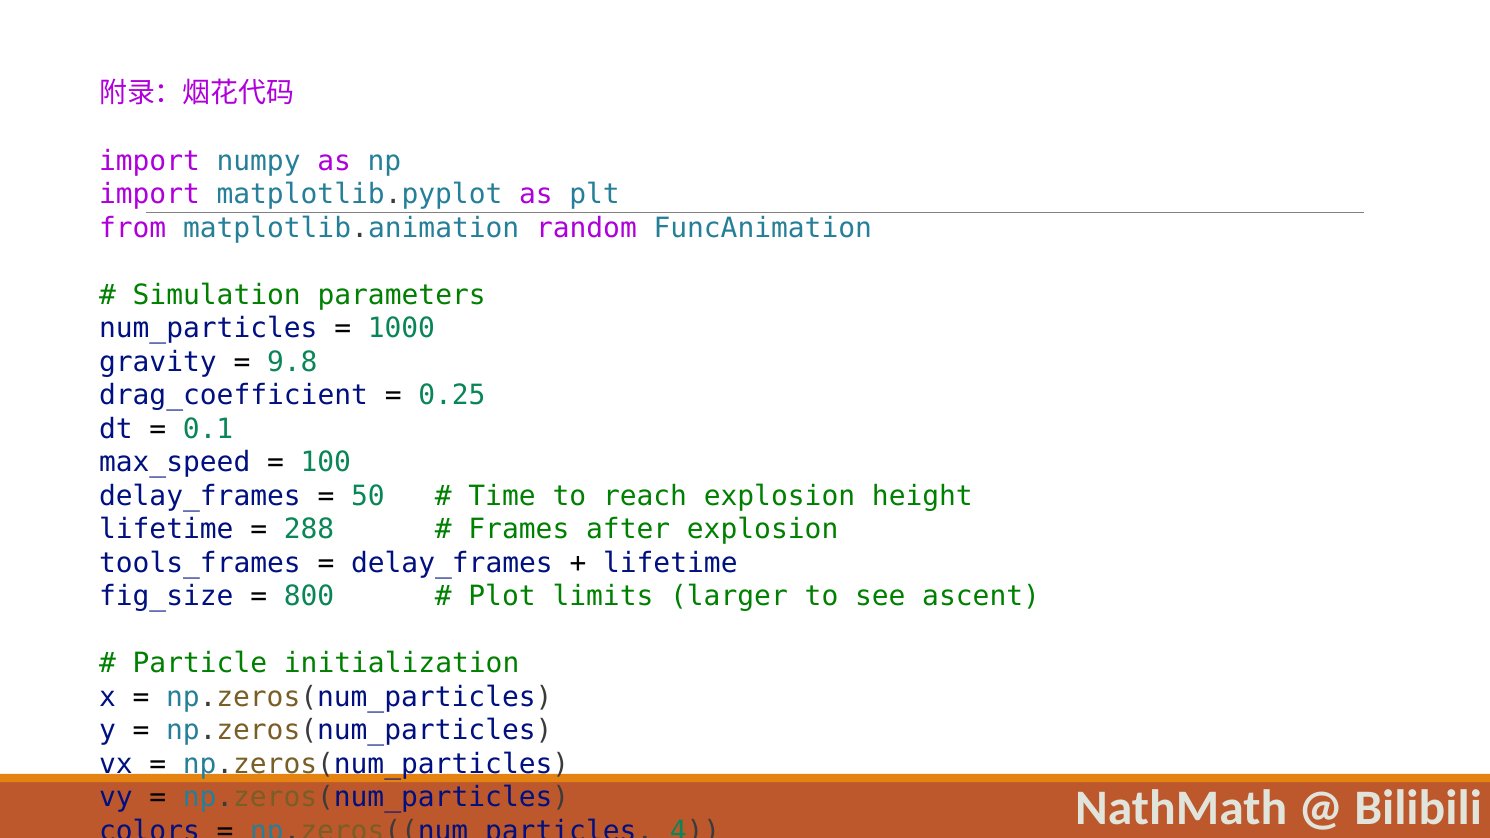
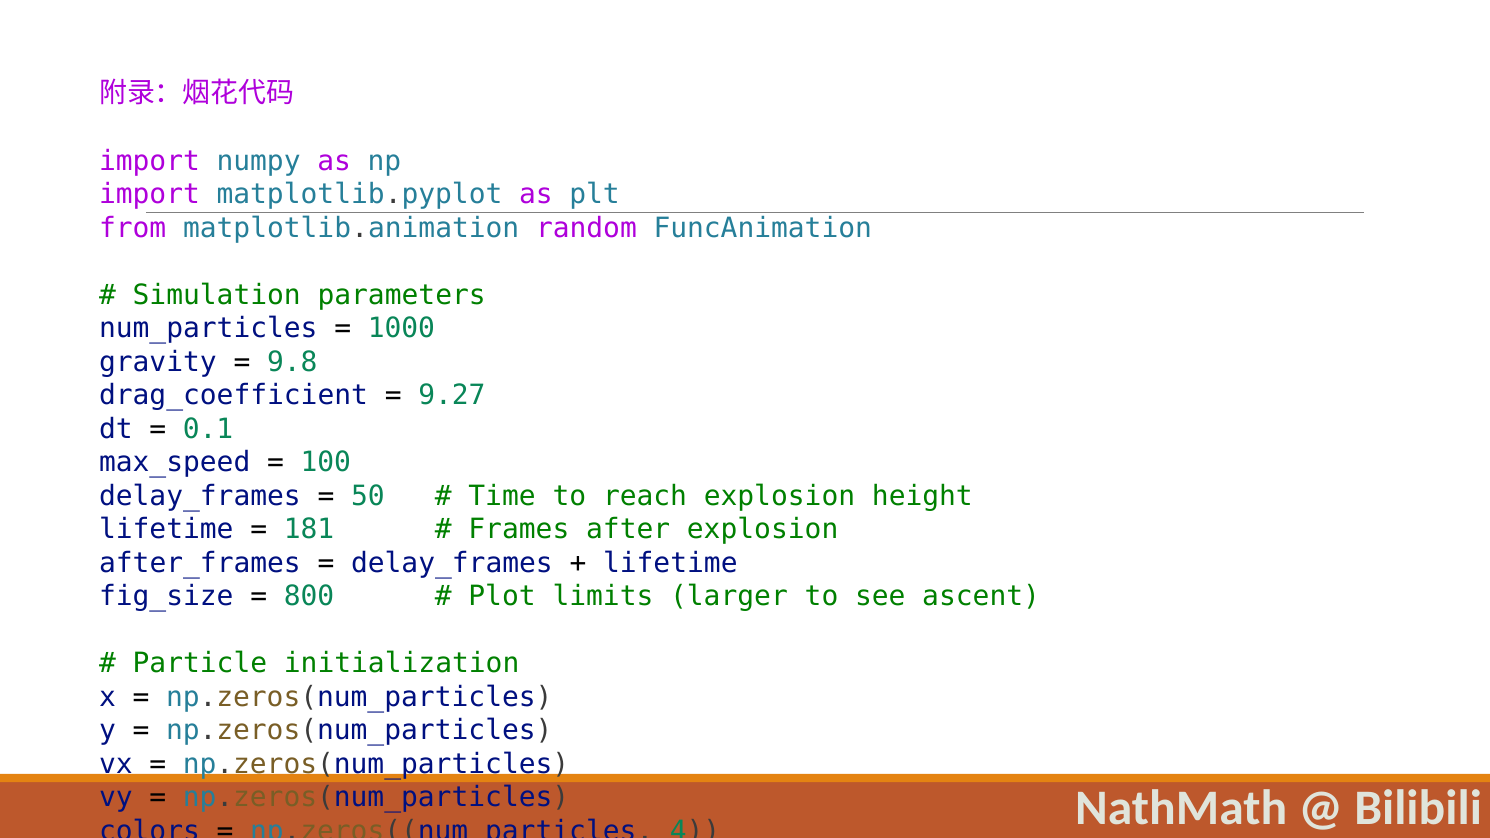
0.25: 0.25 -> 9.27 (452, 395)
288: 288 -> 181 (309, 530)
tools_frames: tools_frames -> after_frames (200, 563)
